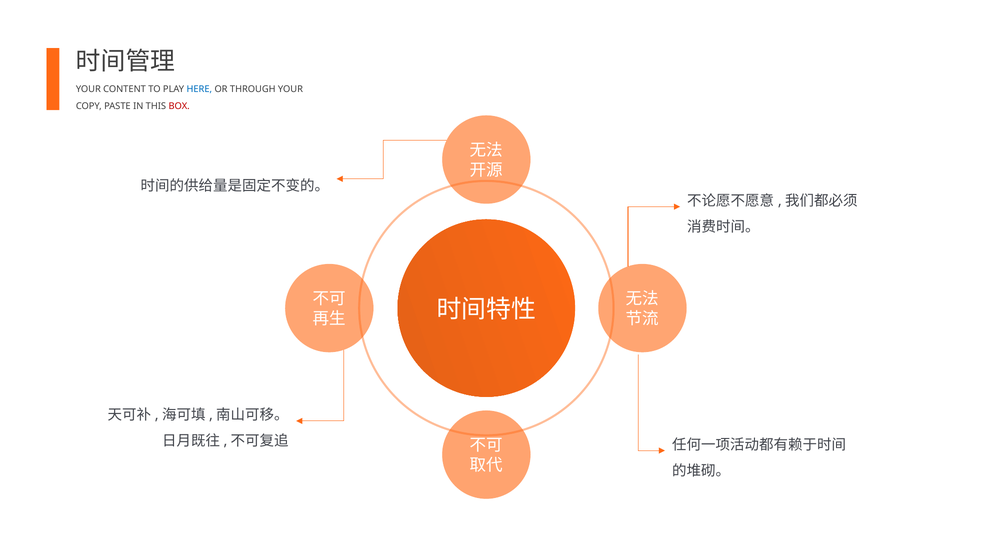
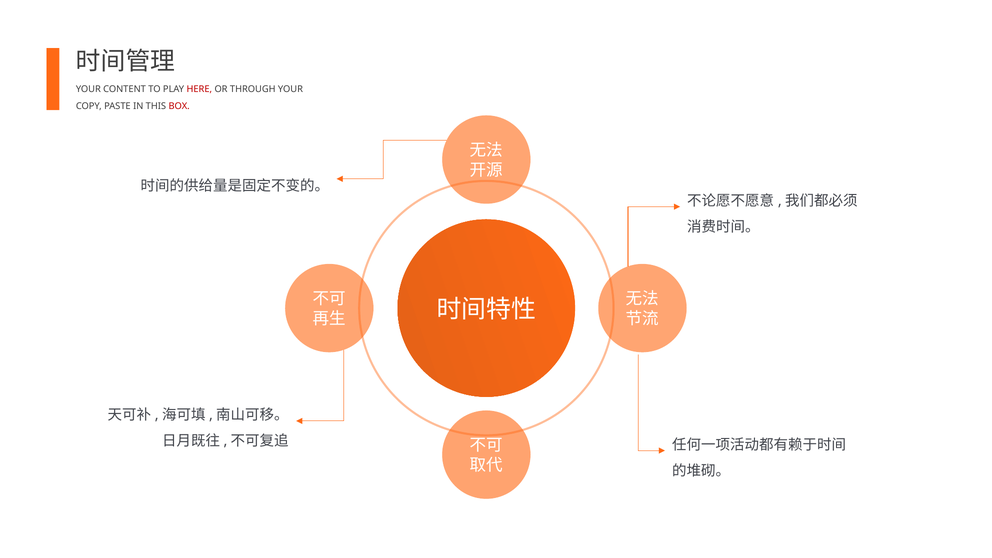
HERE colour: blue -> red (199, 89)
